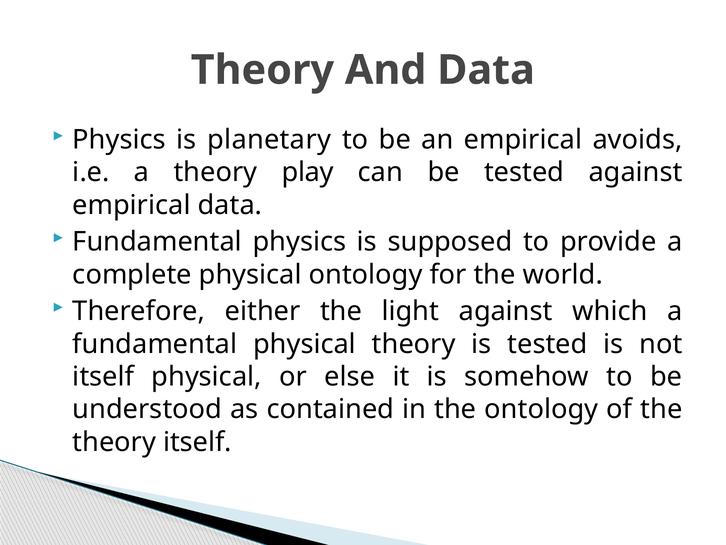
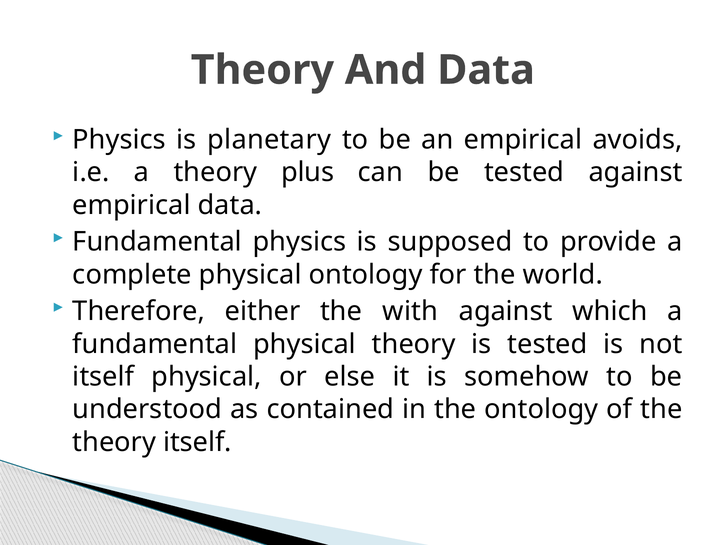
play: play -> plus (308, 172)
light: light -> with (410, 311)
